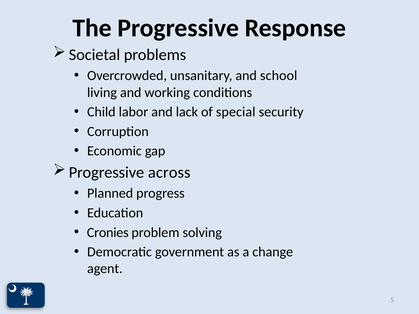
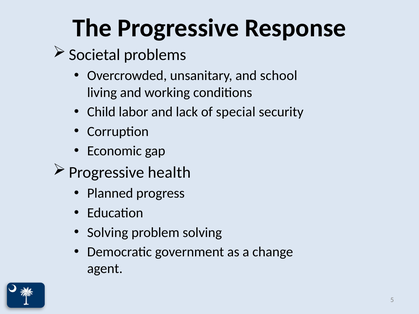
across: across -> health (169, 173)
Cronies: Cronies -> Solving (108, 233)
